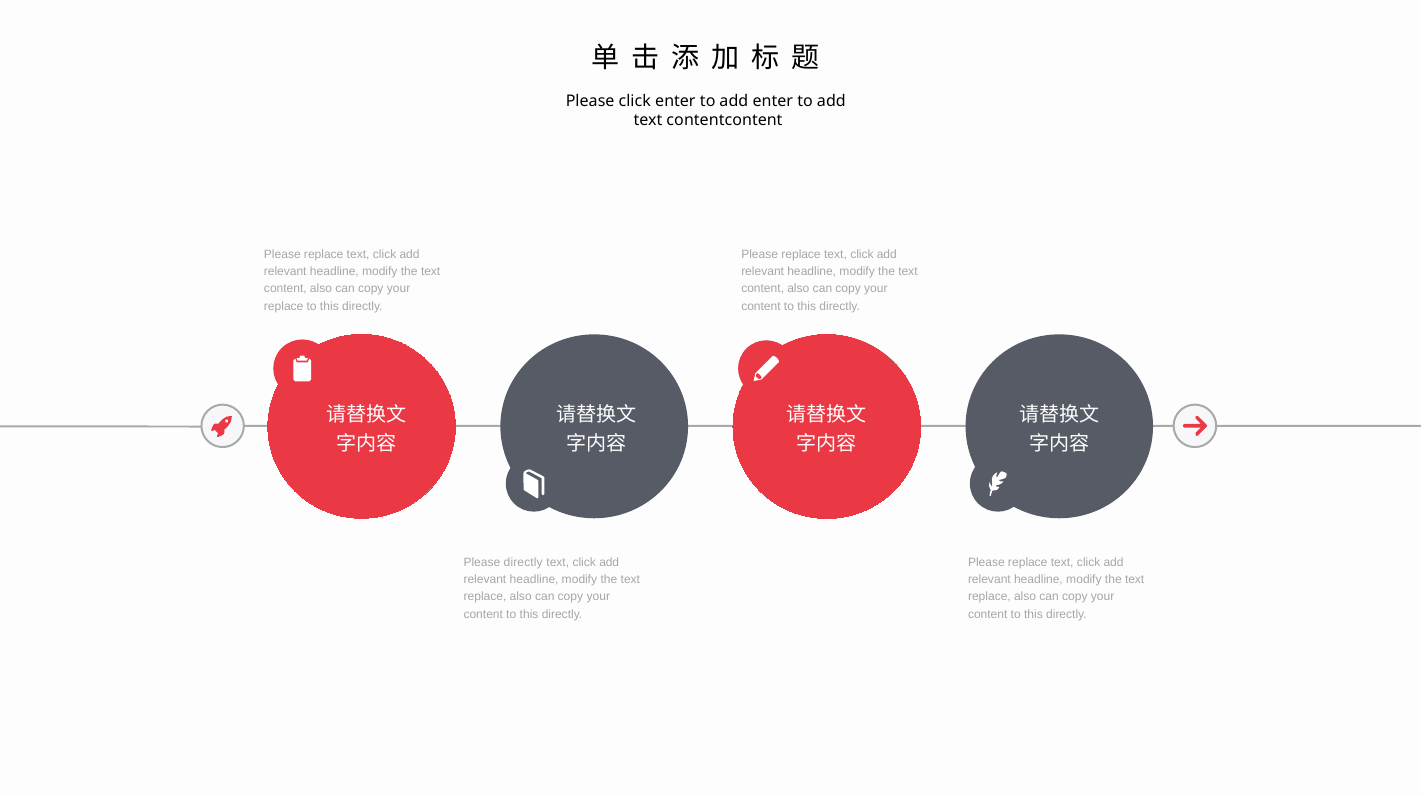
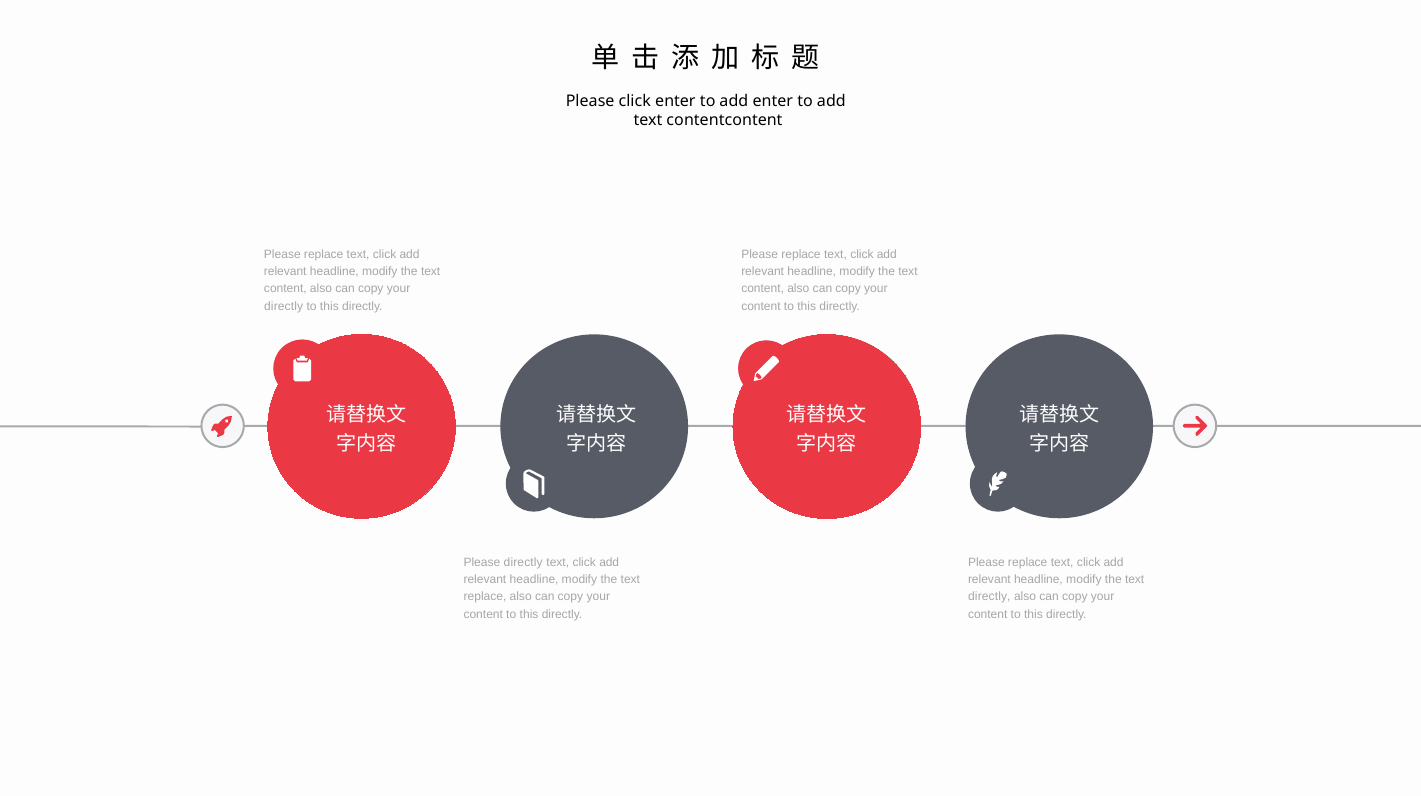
replace: replace -> directly (284, 306)
replace: replace -> directly (989, 597)
